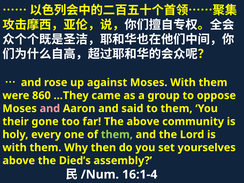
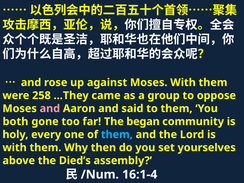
860: 860 -> 258 (41, 96)
their: their -> both (15, 122)
The above: above -> began (143, 122)
them colour: light green -> light blue (117, 135)
